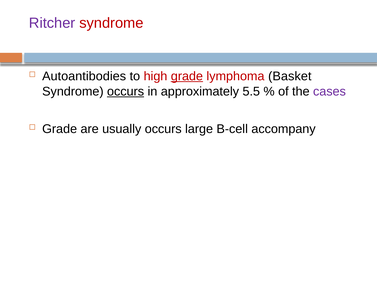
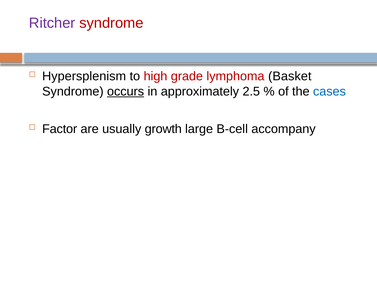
Autoantibodies: Autoantibodies -> Hypersplenism (84, 76)
grade underline: present -> none (187, 76)
5.5: 5.5 -> 2.5 (251, 91)
cases colour: purple -> blue (329, 91)
Grade: Grade -> Factor (60, 129)
usually occurs: occurs -> growth (163, 129)
